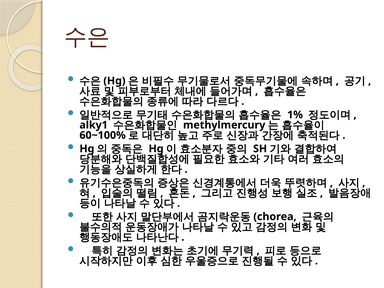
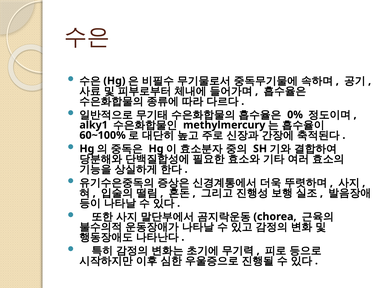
1%: 1% -> 0% (295, 115)
